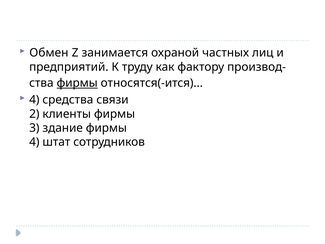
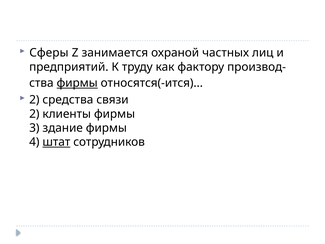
Обмен: Обмен -> Сферы (49, 53)
4: 4 -> 2 (34, 100)
штат underline: none -> present (56, 142)
